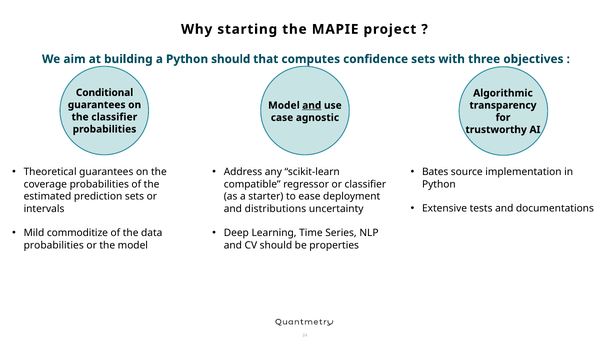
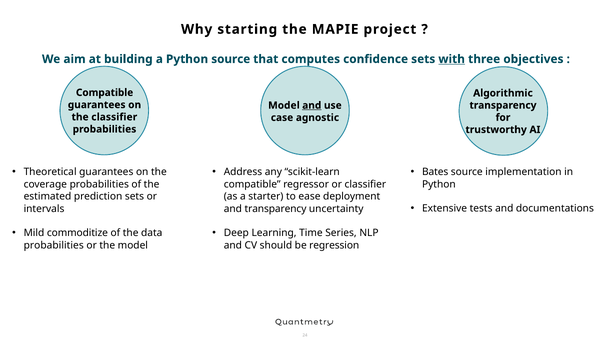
Python should: should -> source (231, 59)
with underline: none -> present (452, 59)
Conditional: Conditional -> Compatible (105, 93)
and distributions: distributions -> transparency (276, 209)
properties: properties -> regression (334, 245)
